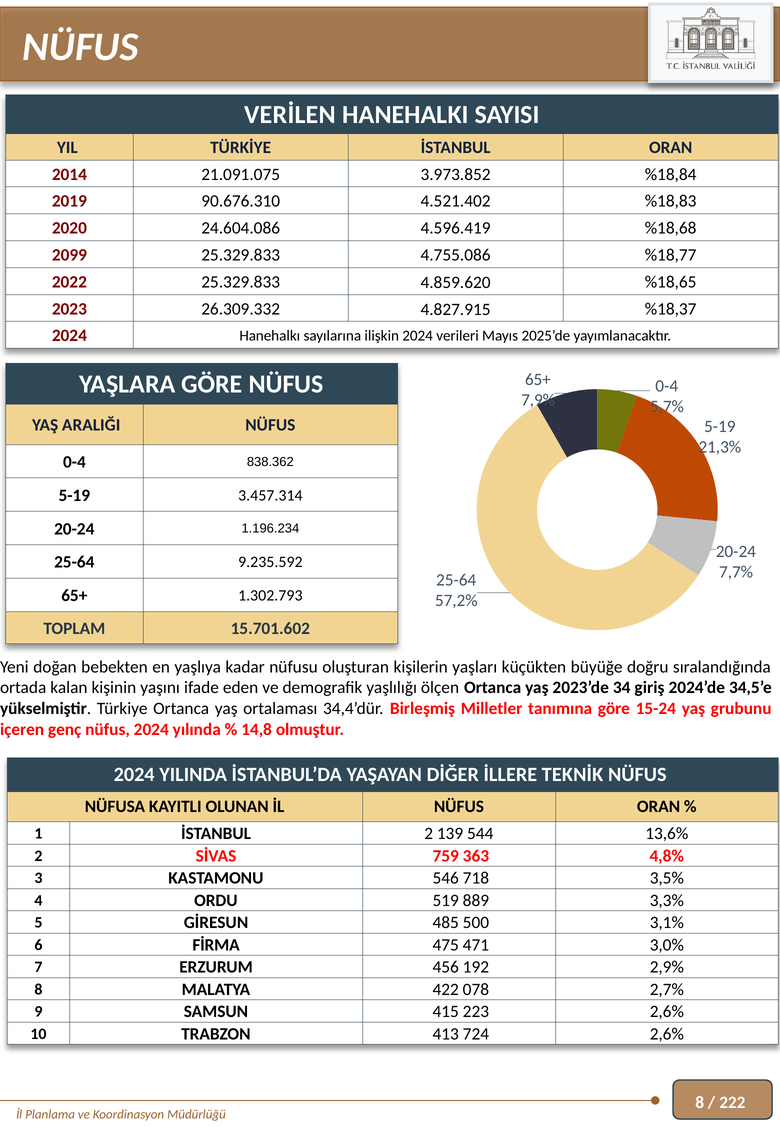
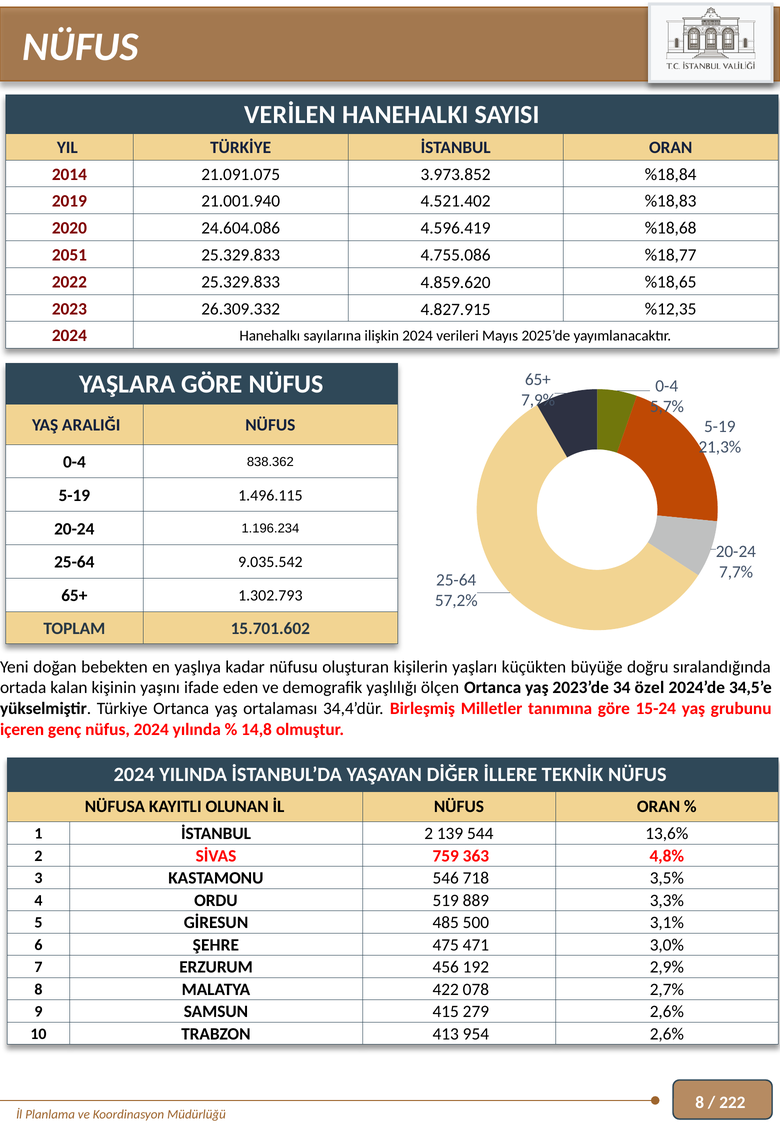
90.676.310: 90.676.310 -> 21.001.940 (241, 201)
2099: 2099 -> 2051 (69, 255)
%18,37: %18,37 -> %12,35 (671, 309)
3.457.314: 3.457.314 -> 1.496.115 (270, 495)
9.235.592: 9.235.592 -> 9.035.542 (270, 562)
giriş: giriş -> özel (649, 687)
FİRMA: FİRMA -> ŞEHRE (216, 945)
223: 223 -> 279 (476, 1011)
724: 724 -> 954 (476, 1034)
